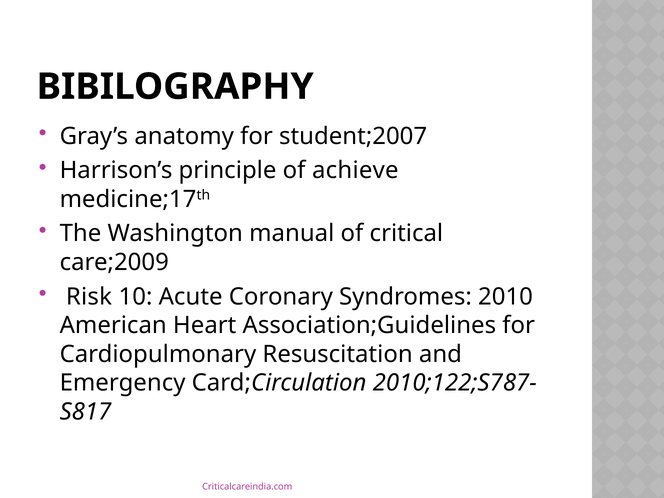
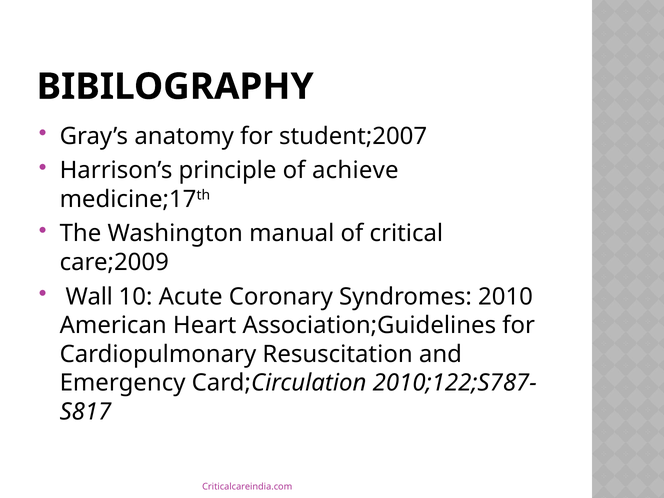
Risk: Risk -> Wall (89, 297)
